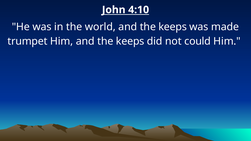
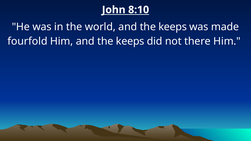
4:10: 4:10 -> 8:10 (139, 10)
trumpet: trumpet -> fourfold (27, 41)
could: could -> there (198, 41)
